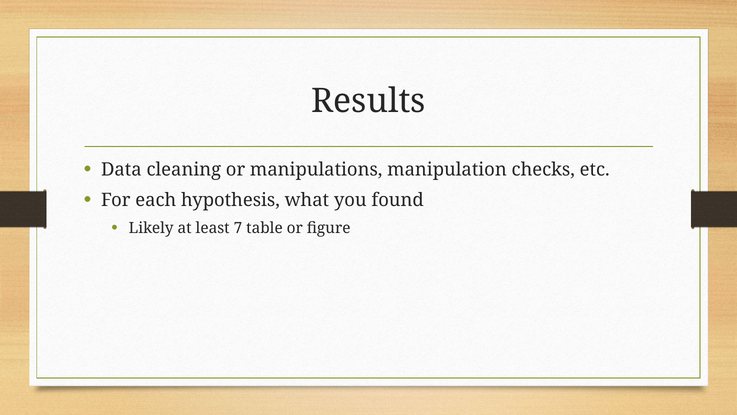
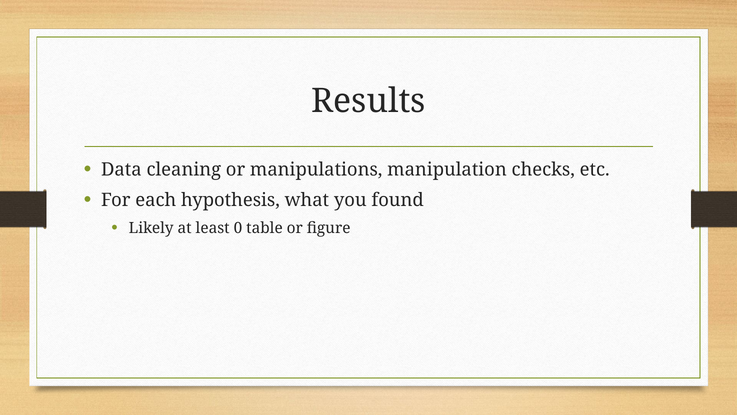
7: 7 -> 0 (238, 228)
